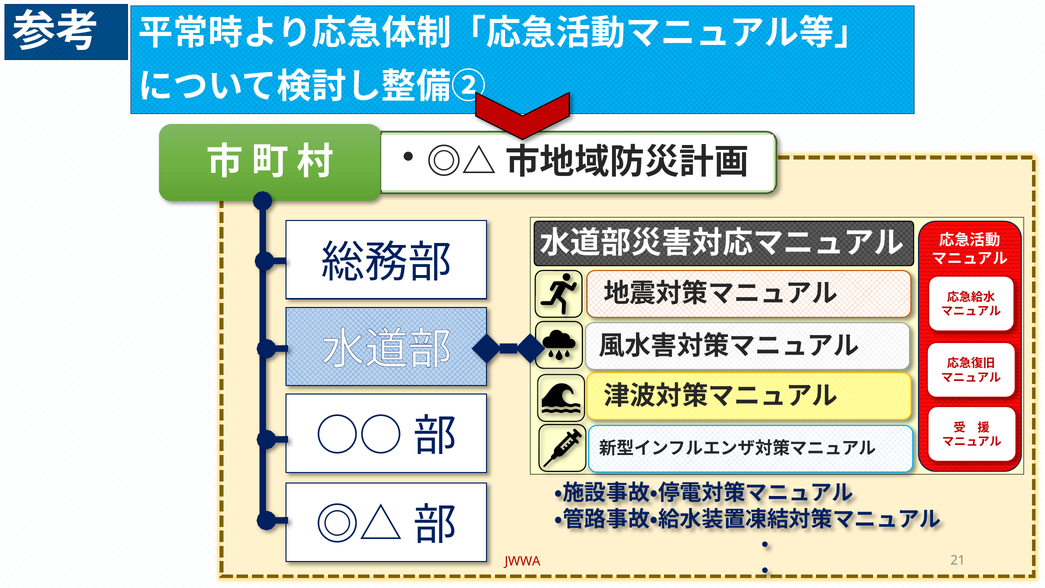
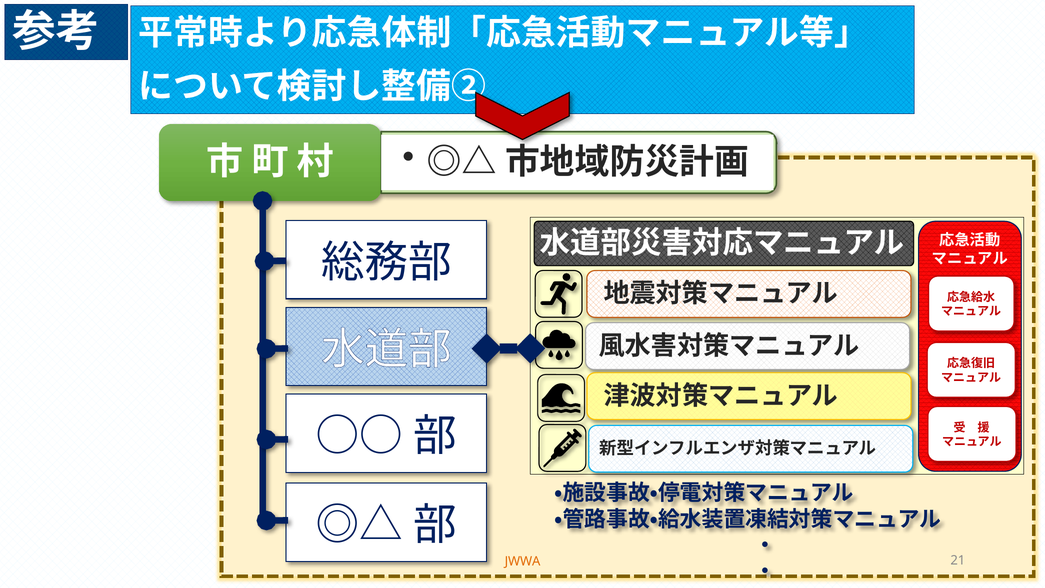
JWWA colour: red -> orange (523, 561)
